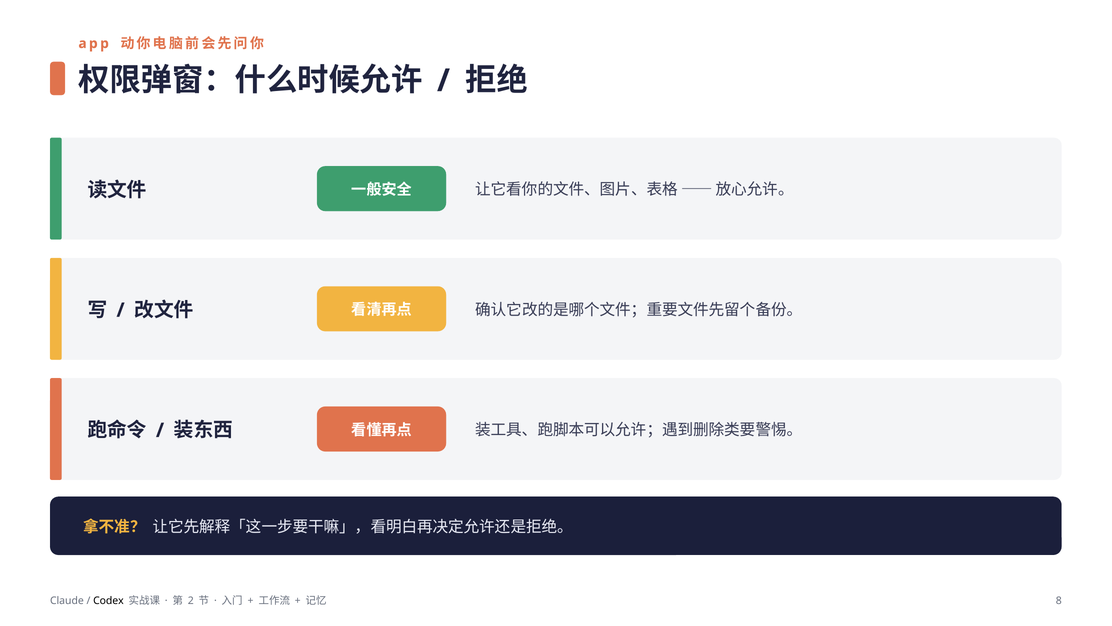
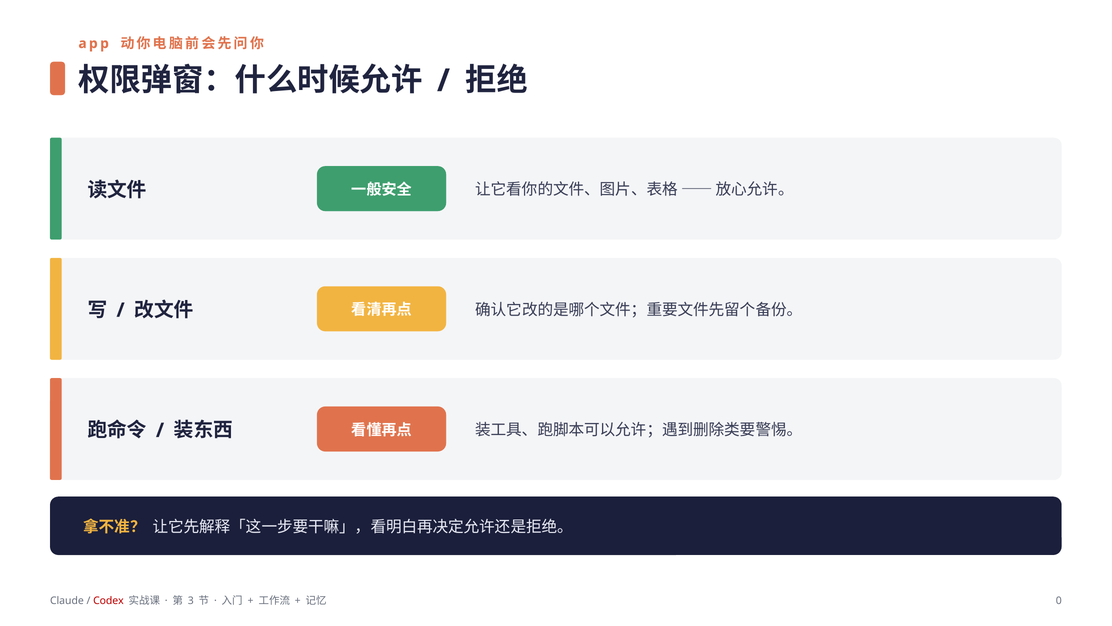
Codex colour: black -> red (108, 600)
2: 2 -> 3 (191, 600)
8: 8 -> 0 (1059, 600)
